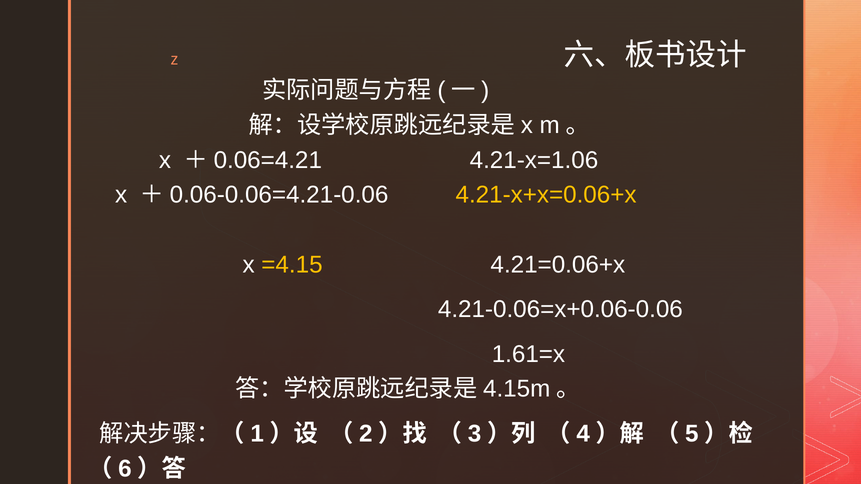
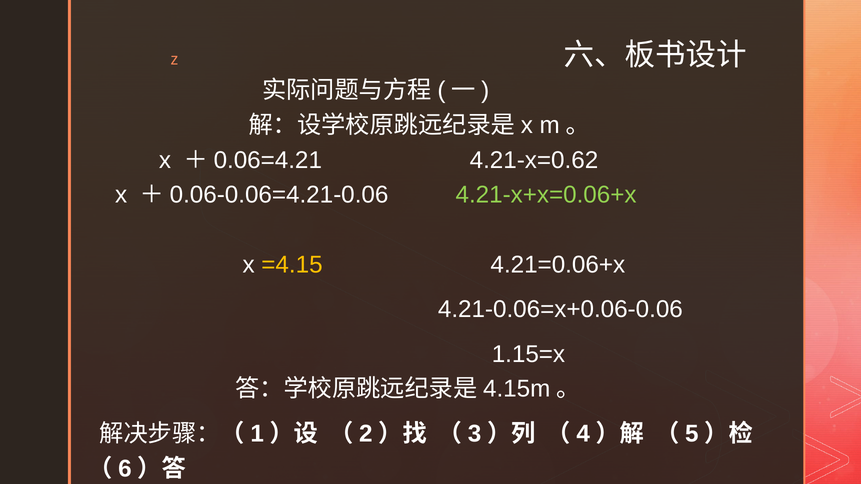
4.21-x=1.06: 4.21-x=1.06 -> 4.21-x=0.62 (534, 160)
4.21-x+x=0.06+x colour: yellow -> light green (546, 195)
1.61=x: 1.61=x -> 1.15=x (528, 354)
